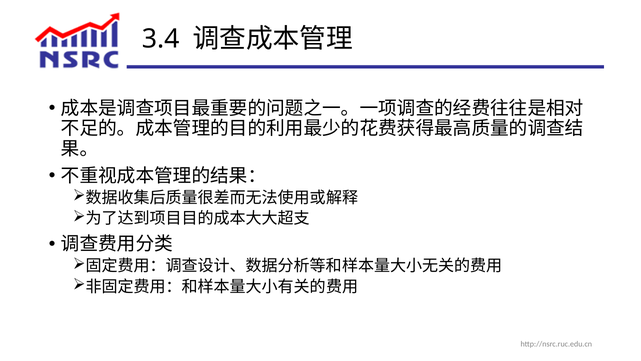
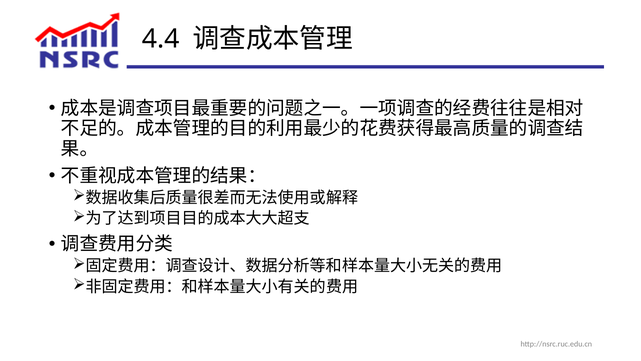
3.4: 3.4 -> 4.4 (161, 39)
